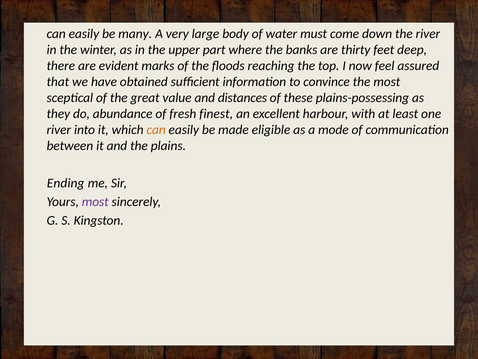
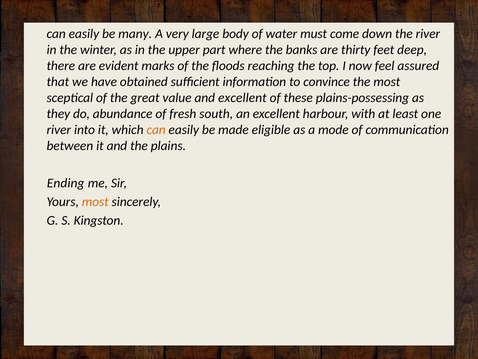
and distances: distances -> excellent (242, 98)
finest: finest -> south (216, 114)
most colour: purple -> orange (95, 201)
